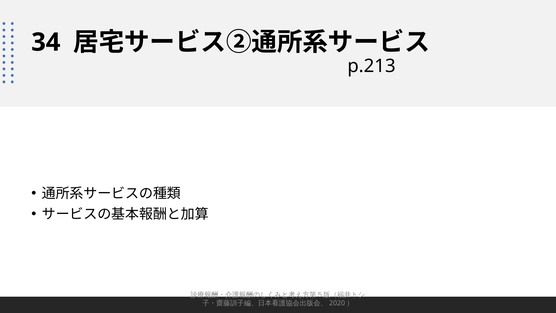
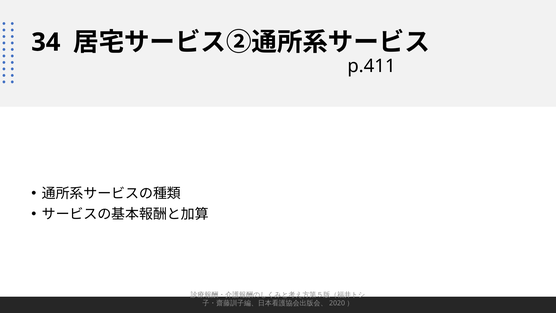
p.213: p.213 -> p.411 (372, 66)
